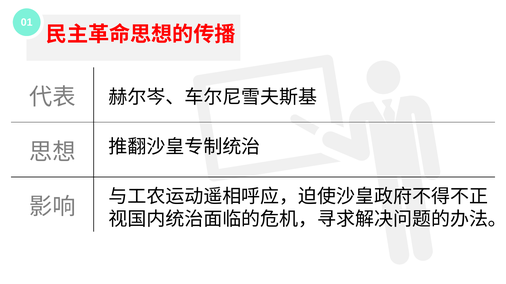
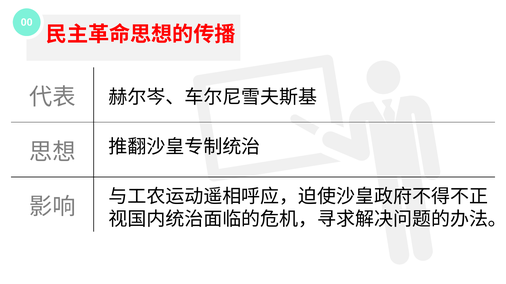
0 1: 1 -> 0 (30, 22)
